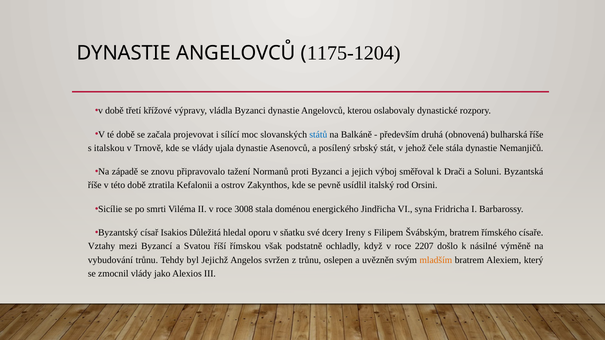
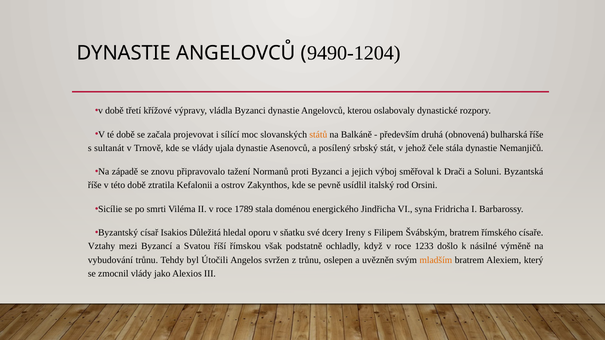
1175-1204: 1175-1204 -> 9490-1204 (354, 53)
států colour: blue -> orange (318, 135)
italskou: italskou -> sultanát (109, 148)
3008: 3008 -> 1789 (244, 209)
2207: 2207 -> 1233 (424, 247)
Jejichž: Jejichž -> Útočili (215, 260)
